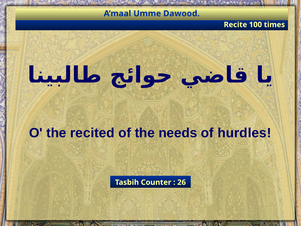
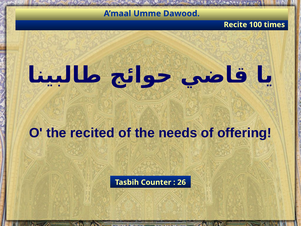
hurdles: hurdles -> offering (244, 133)
